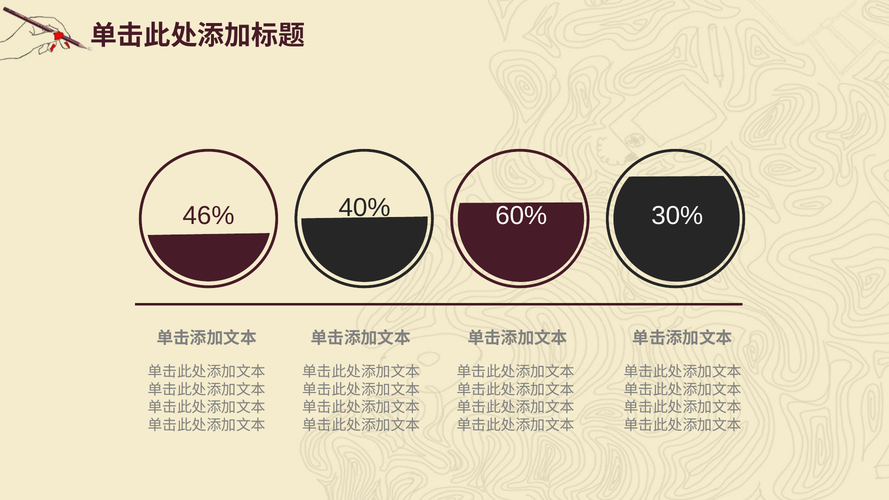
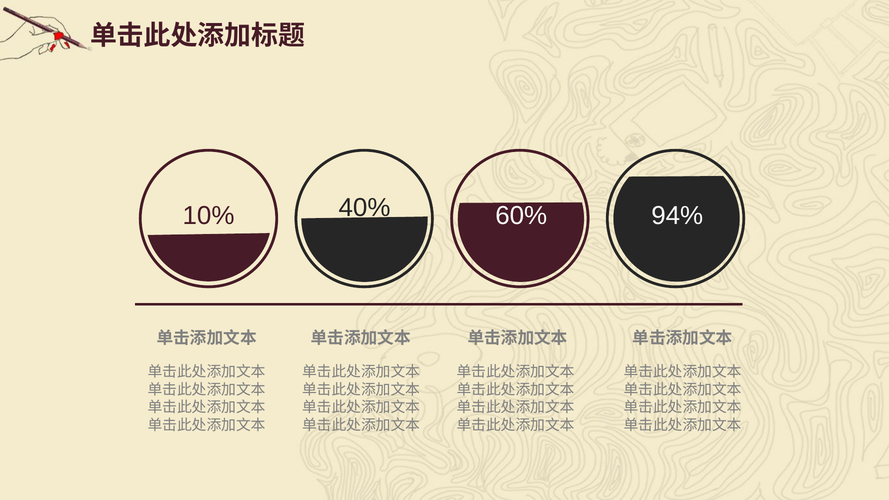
46%: 46% -> 10% (209, 216)
30%: 30% -> 94% (677, 216)
